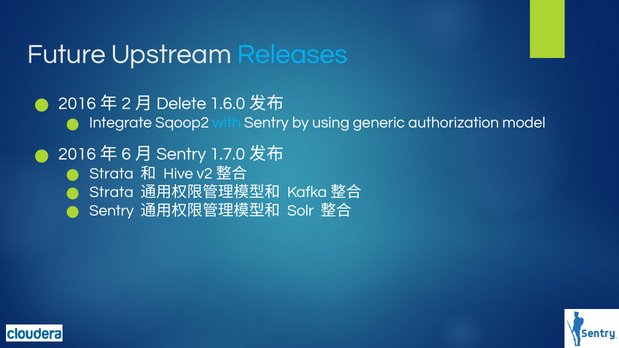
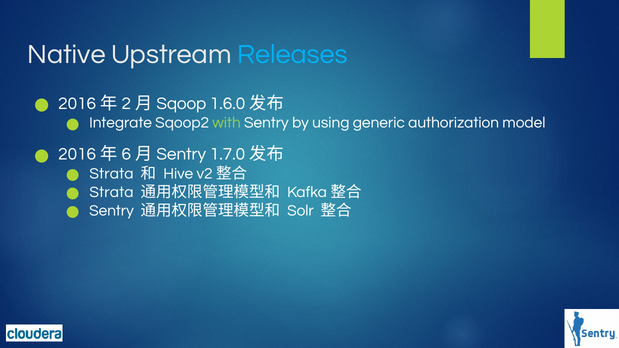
Future: Future -> Native (66, 54)
Delete: Delete -> Sqoop (181, 103)
with colour: light blue -> light green (227, 123)
